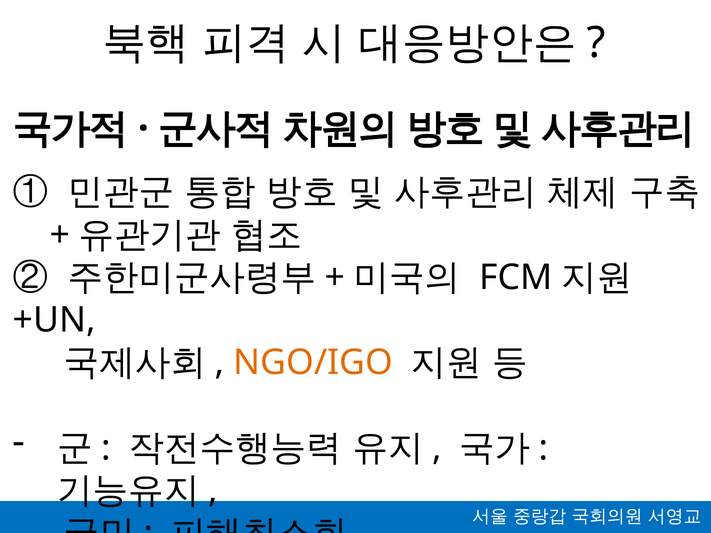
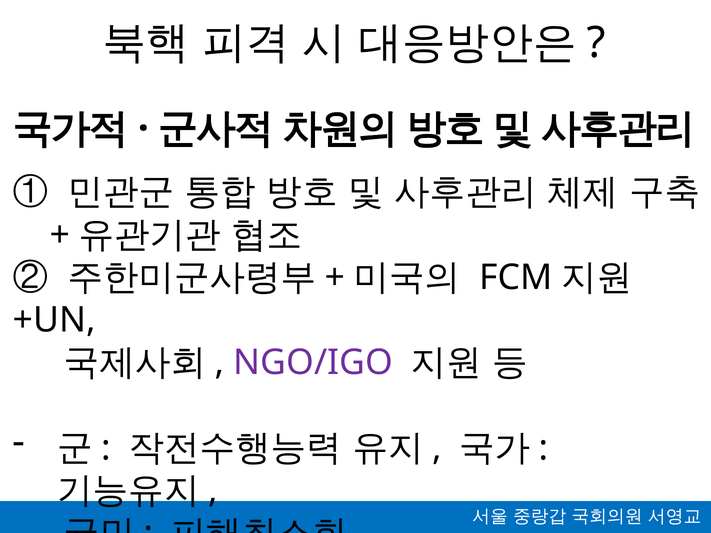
NGO/IGO colour: orange -> purple (313, 363)
